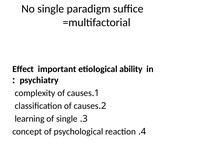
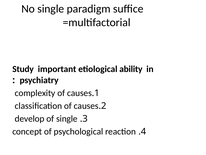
Effect: Effect -> Study (23, 69)
learning: learning -> develop (30, 118)
